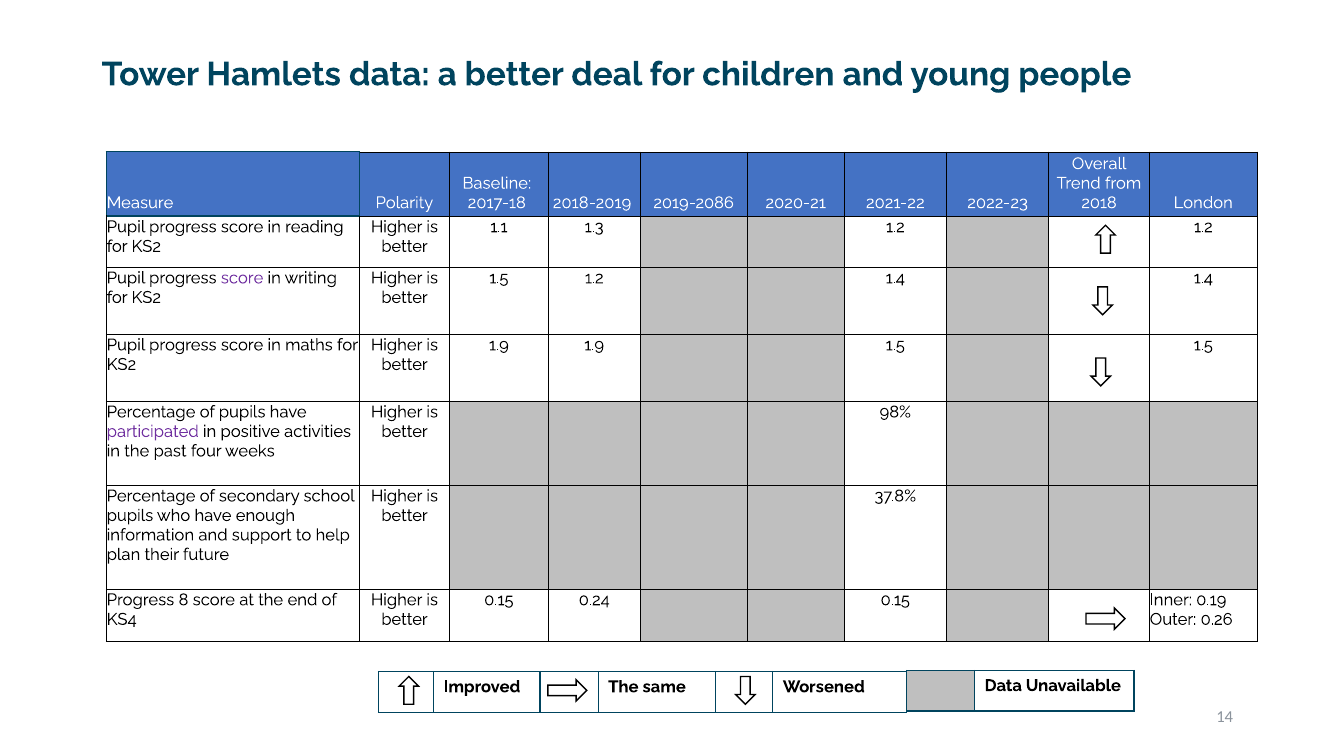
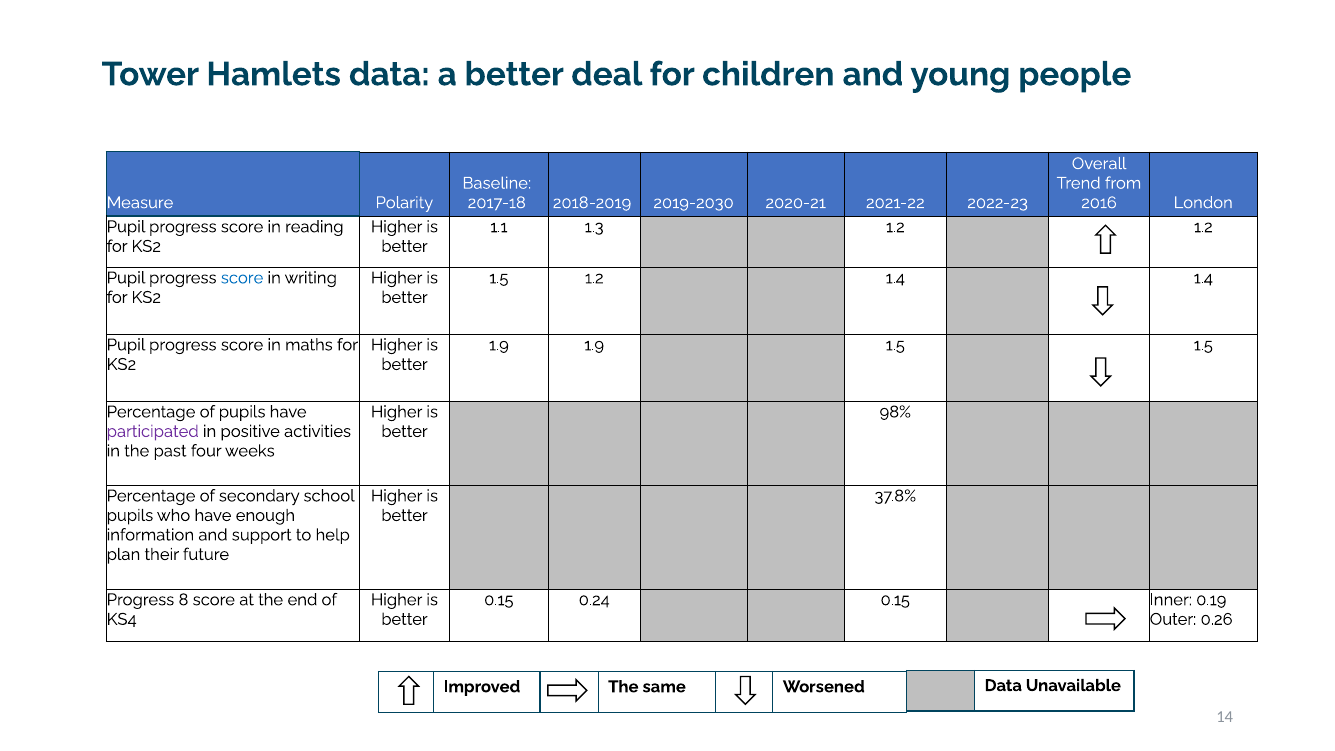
2019-2086: 2019-2086 -> 2019-2030 (694, 203)
2018: 2018 -> 2016 (1099, 203)
score colour: purple -> blue (242, 278)
